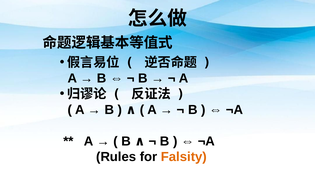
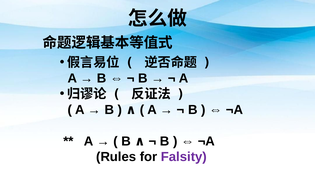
Falsity colour: orange -> purple (184, 157)
